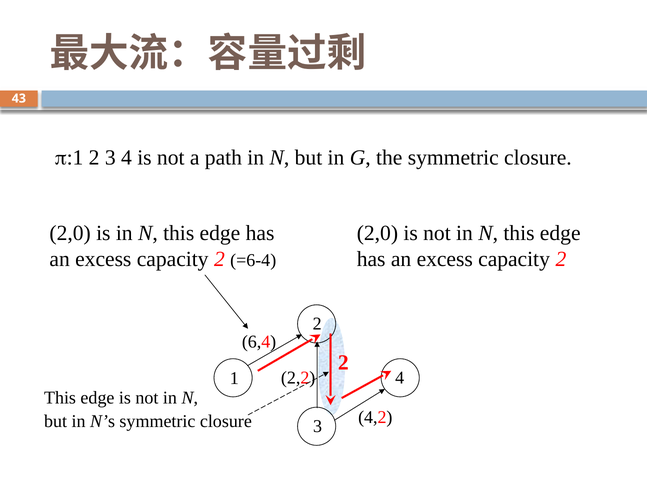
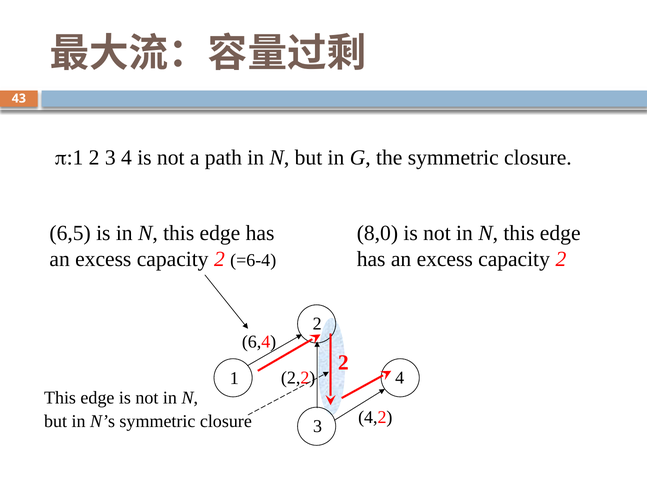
2,0: 2,0 -> 6,5 (70, 233)
2,0: 2,0 -> 8,0 (377, 233)
